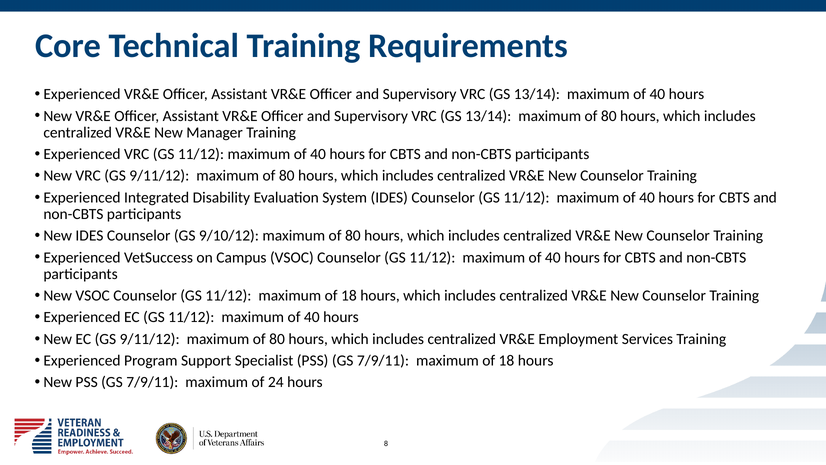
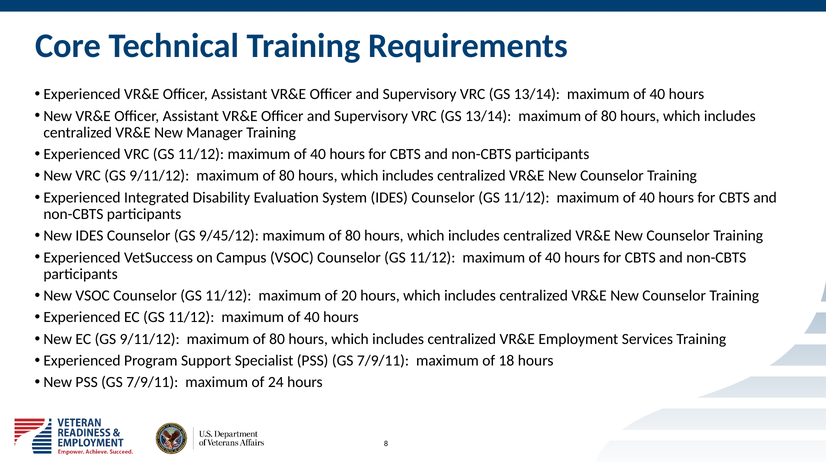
9/10/12: 9/10/12 -> 9/45/12 (229, 236)
11/12 maximum of 18: 18 -> 20 (349, 296)
